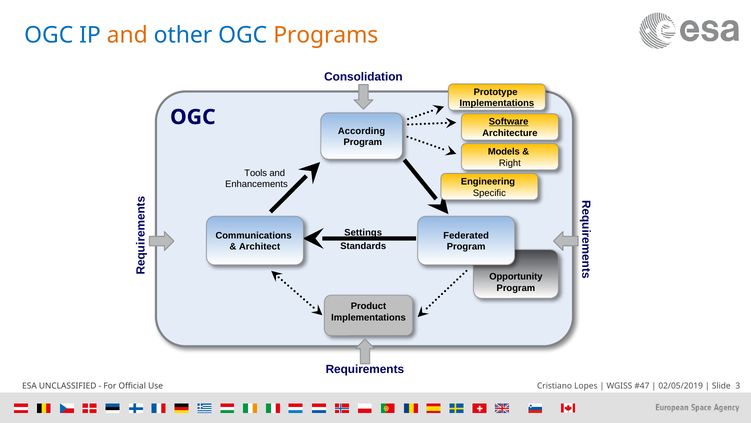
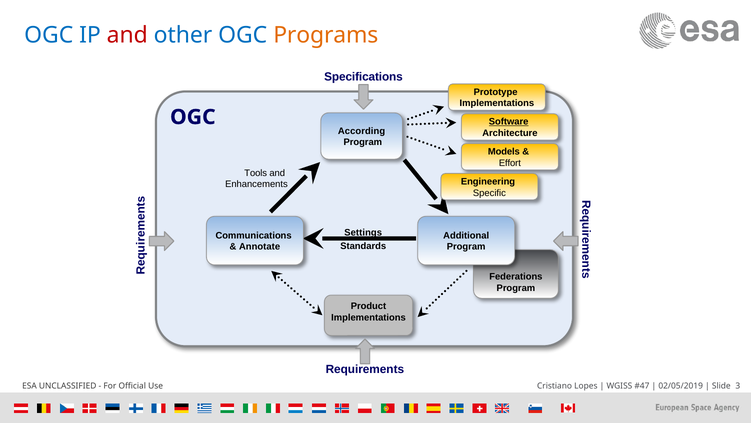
and colour: orange -> red (127, 35)
Consolidation: Consolidation -> Specifications (363, 77)
Implementations underline: present -> none (497, 103)
Right: Right -> Effort (510, 163)
Federated: Federated -> Additional (466, 235)
Architect: Architect -> Annotate (260, 247)
Opportunity: Opportunity -> Federations (516, 276)
